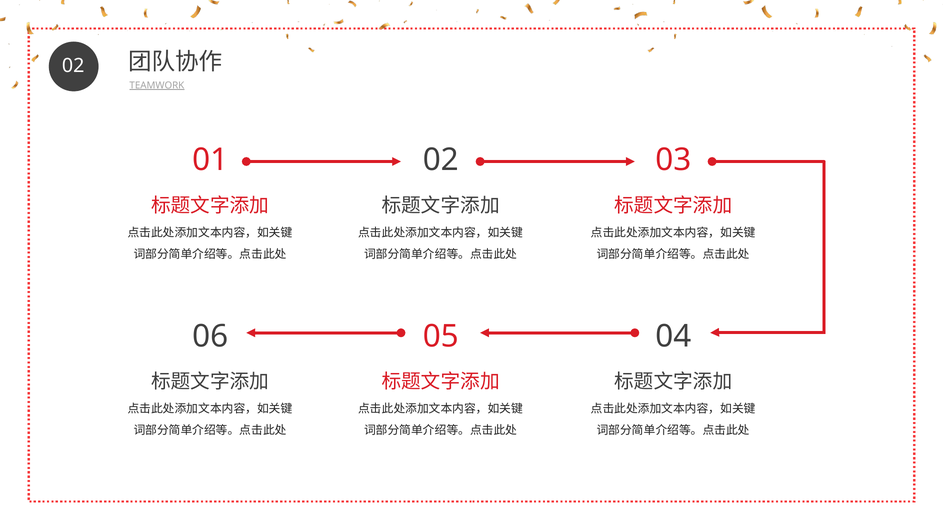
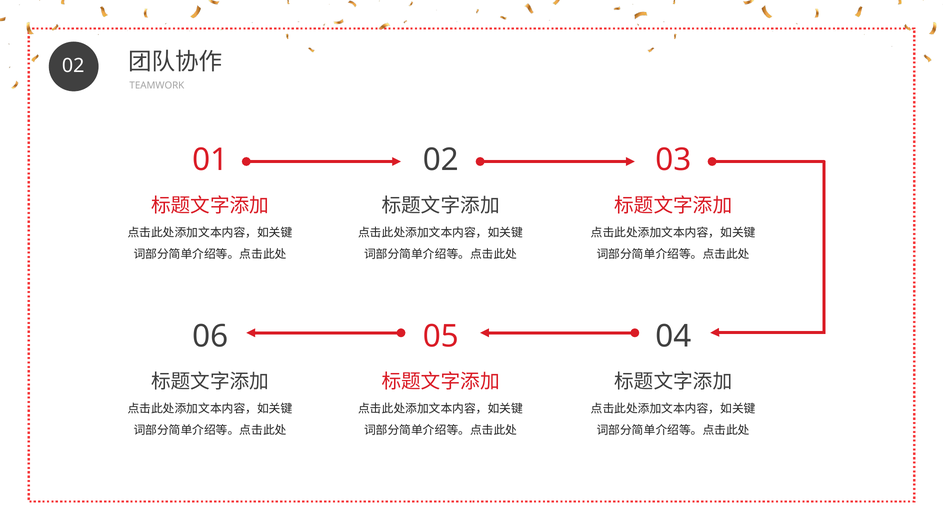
TEAMWORK underline: present -> none (157, 85)
